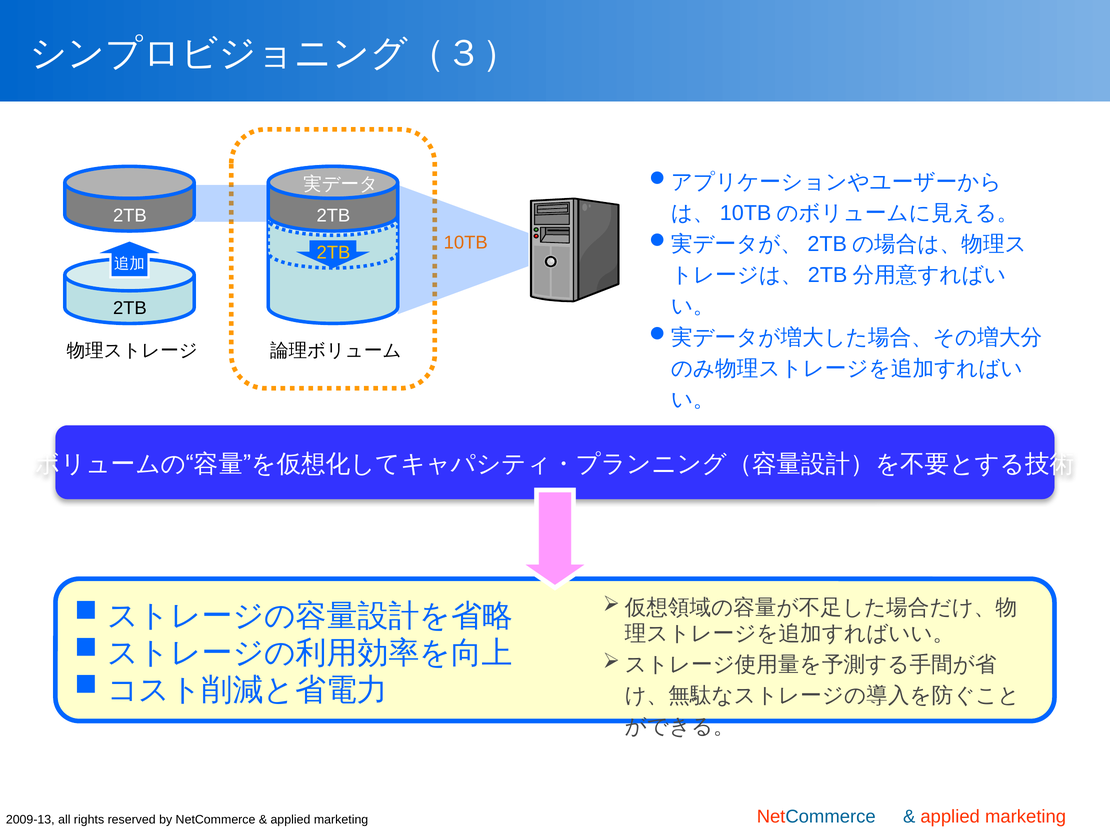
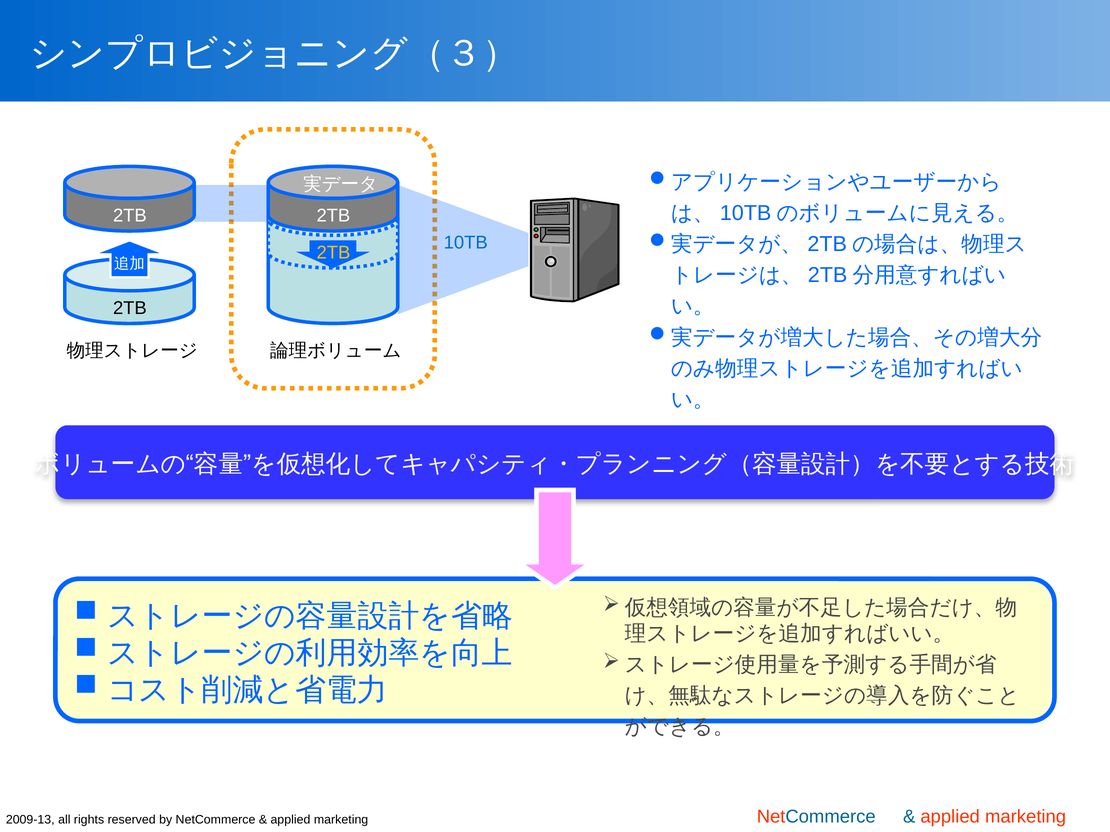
10TB colour: orange -> blue (466, 243)
